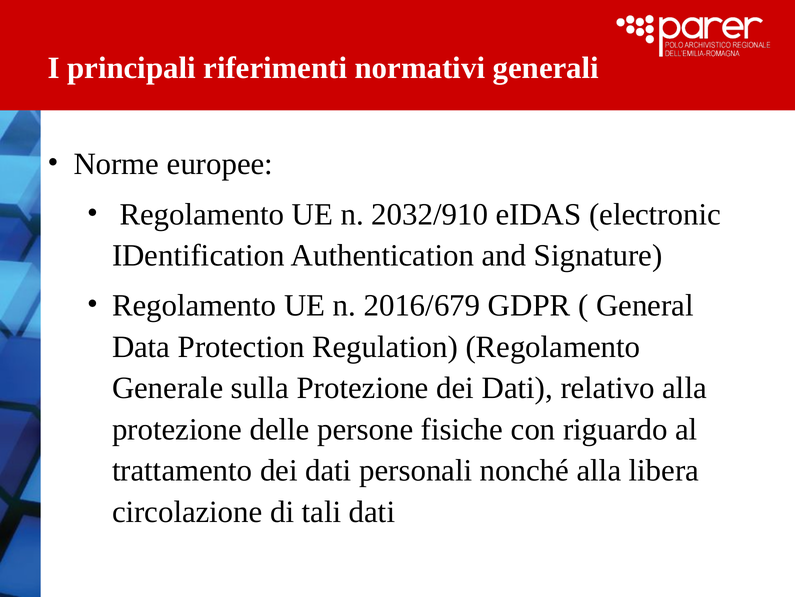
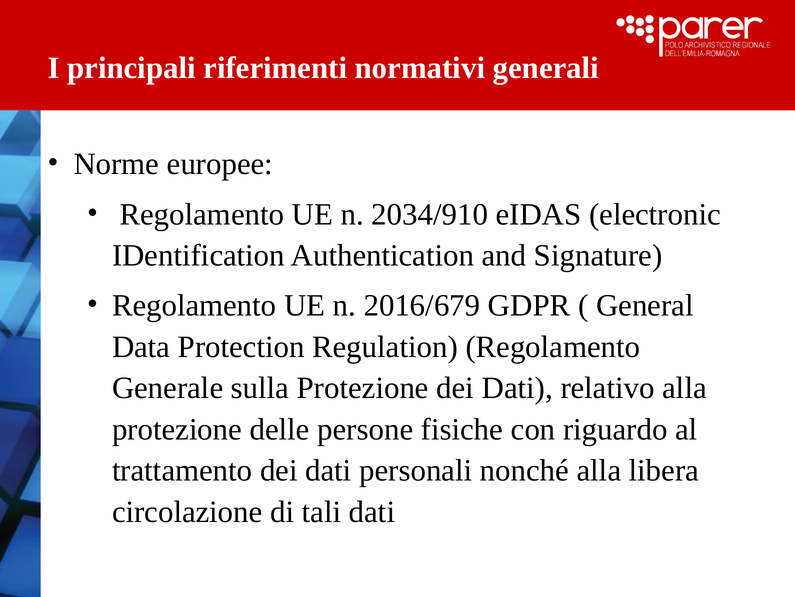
2032/910: 2032/910 -> 2034/910 (430, 214)
